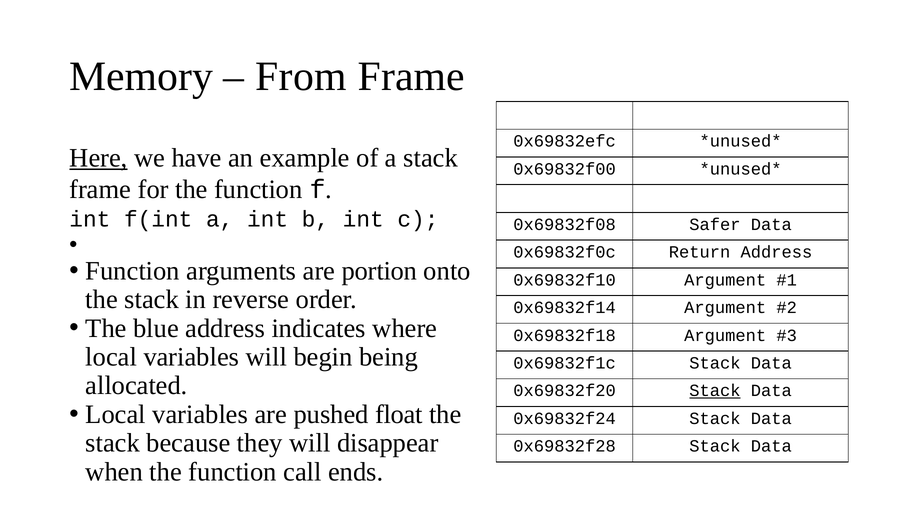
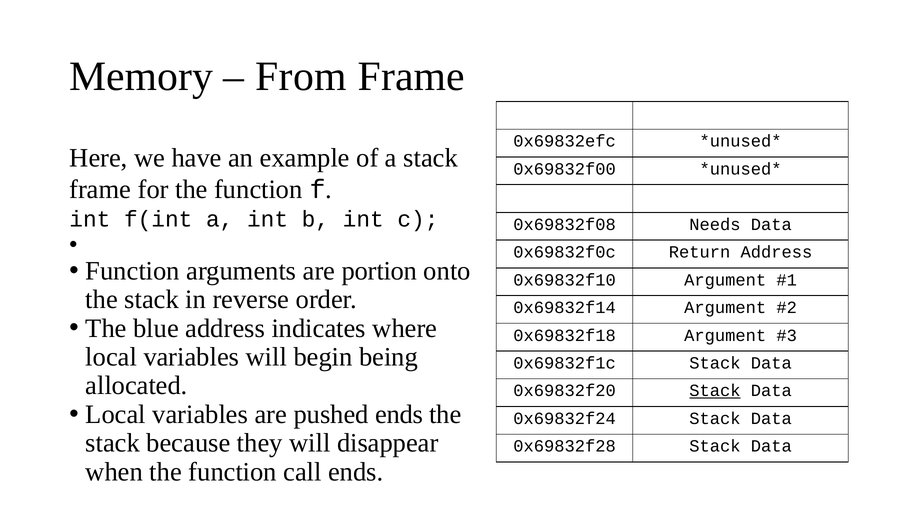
Here underline: present -> none (98, 158)
Safer: Safer -> Needs (715, 224)
pushed float: float -> ends (399, 414)
